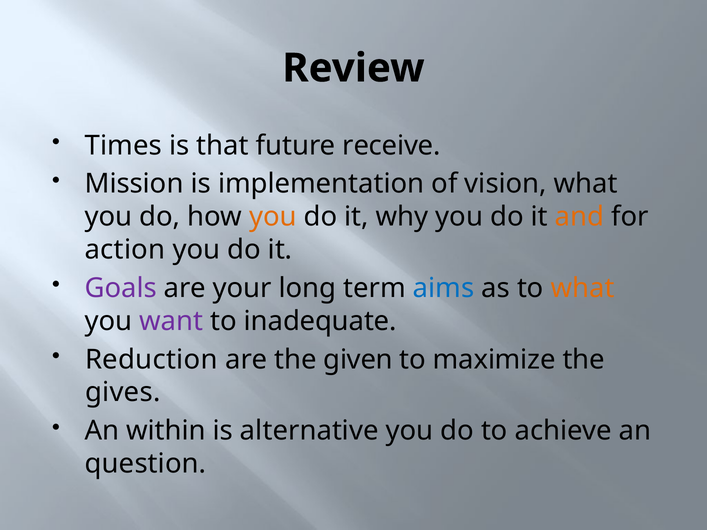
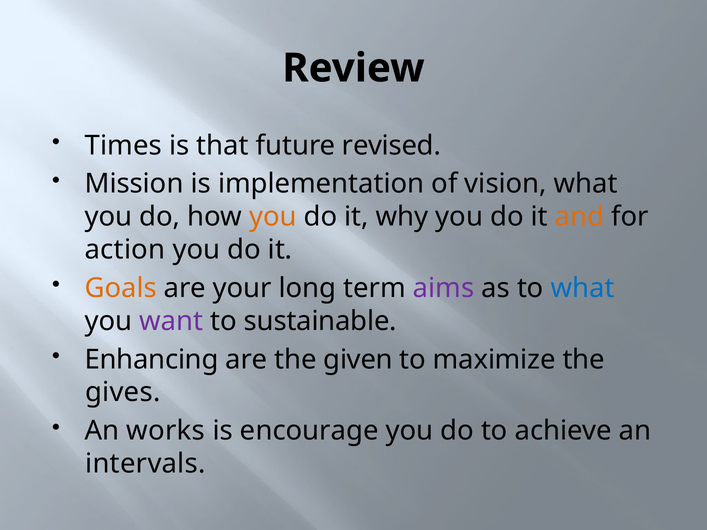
receive: receive -> revised (391, 146)
Goals colour: purple -> orange (121, 288)
aims colour: blue -> purple (444, 288)
what colour: orange -> blue (583, 288)
inadequate: inadequate -> sustainable (320, 321)
Reduction: Reduction -> Enhancing (152, 360)
within: within -> works (166, 431)
alternative: alternative -> encourage (309, 431)
question: question -> intervals (145, 464)
